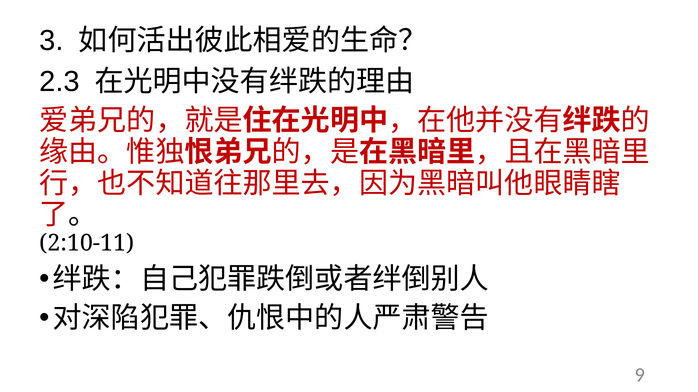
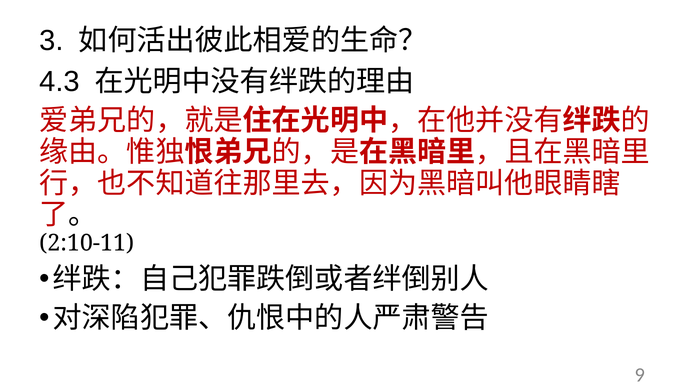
2.3: 2.3 -> 4.3 (59, 82)
